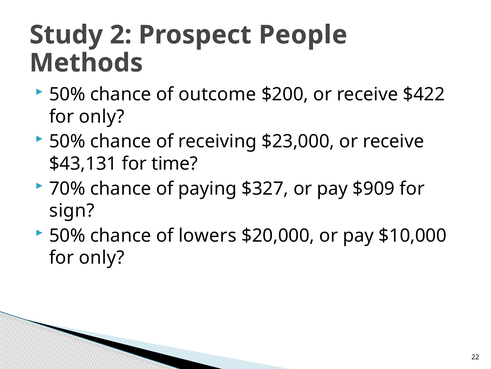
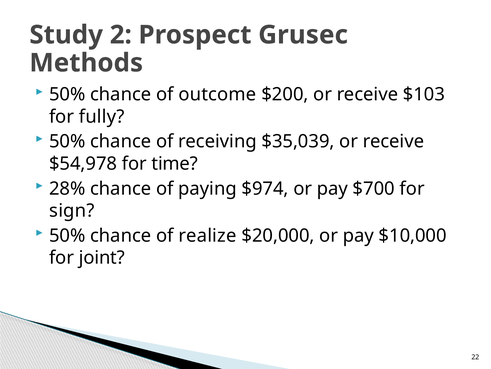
People: People -> Grusec (303, 35)
$422: $422 -> $103 (424, 94)
only: only -> fully (102, 116)
$23,000: $23,000 -> $35,039 (298, 141)
$43,131: $43,131 -> $54,978 (83, 163)
70%: 70% -> 28% (67, 188)
$327: $327 -> $974 (265, 188)
$909: $909 -> $700 (374, 188)
lowers: lowers -> realize (207, 235)
only: only -> joint (102, 257)
